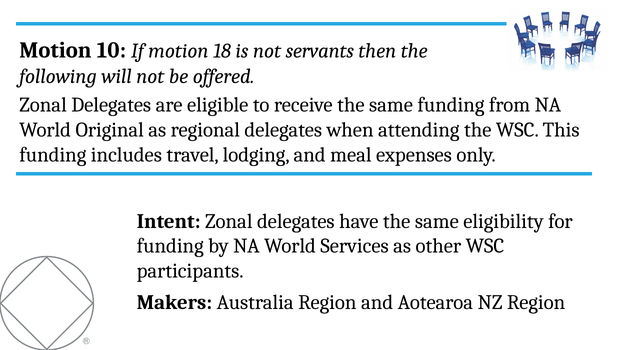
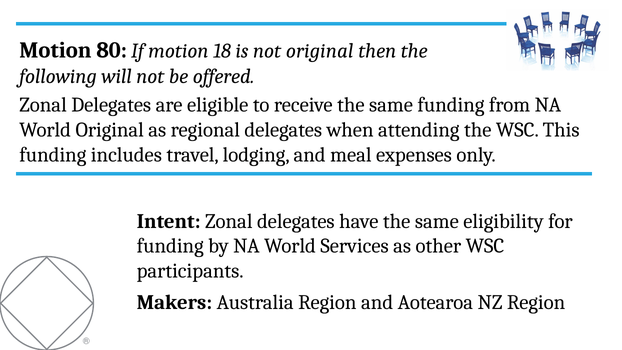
10: 10 -> 80 (112, 50)
not servants: servants -> original (320, 51)
